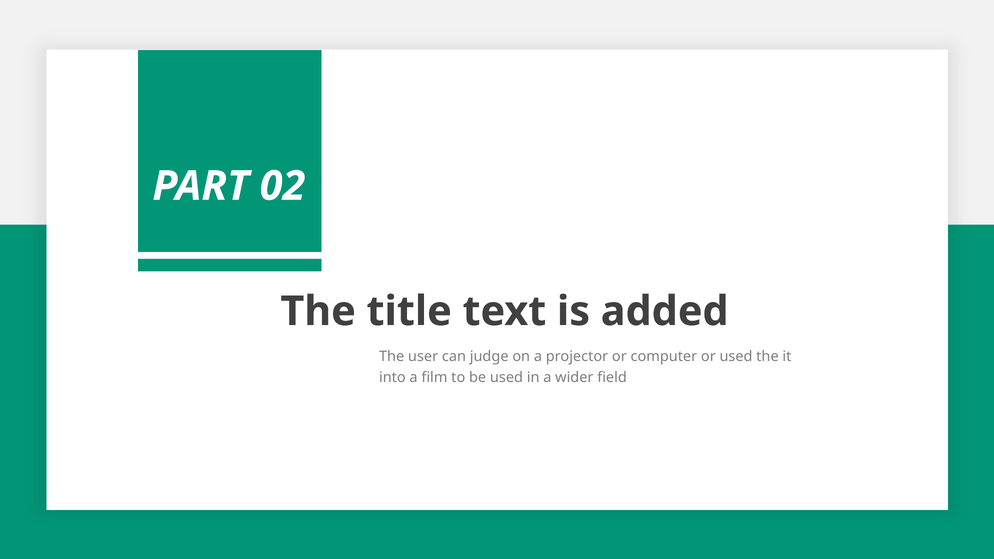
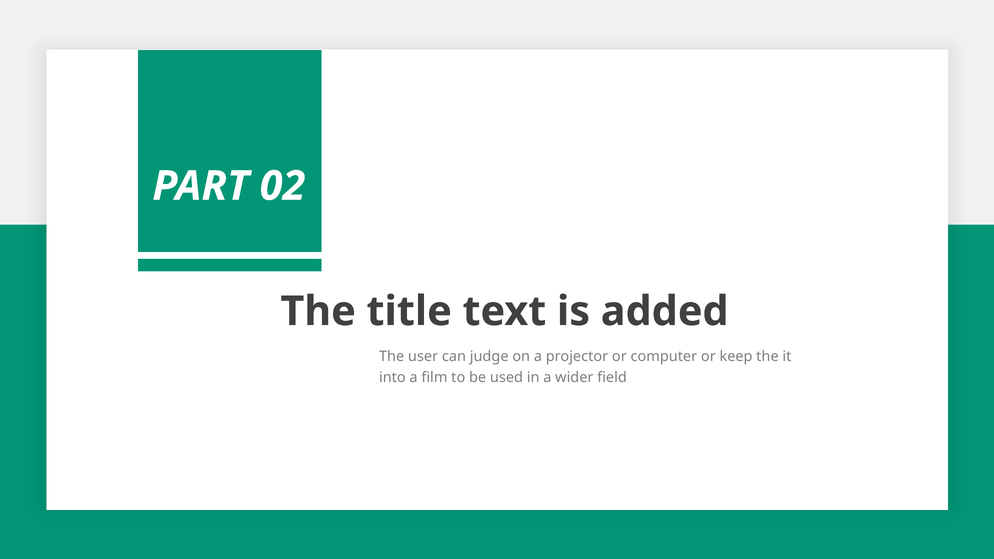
or used: used -> keep (736, 357)
